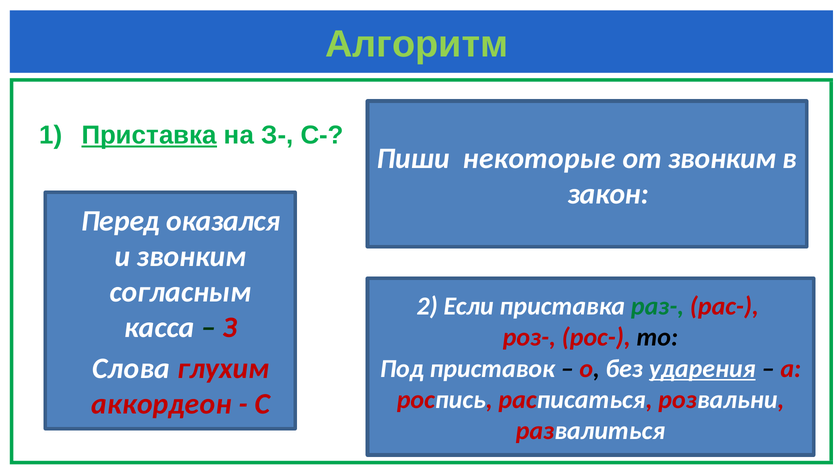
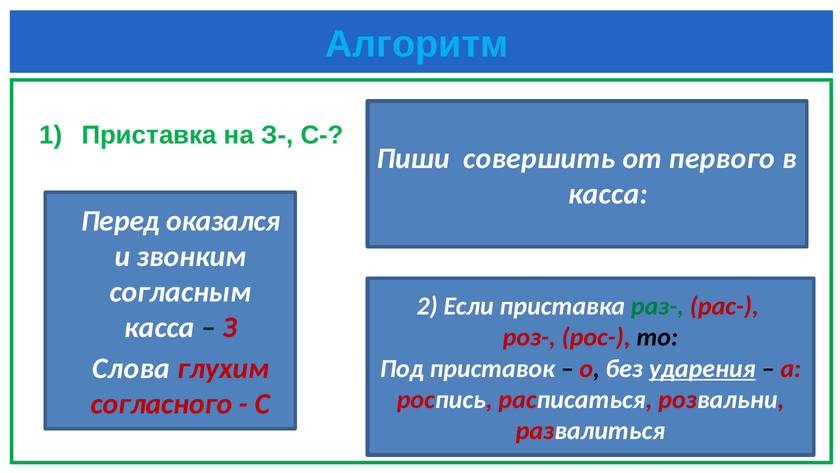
Алгоритм colour: light green -> light blue (417, 44)
Приставка underline: present -> none (149, 135)
некоторые: некоторые -> совершить (539, 158)
от звонким: звонким -> первого (722, 158)
закон: закон -> касса (608, 194)
аккордеон: аккордеон -> согласного (162, 404)
